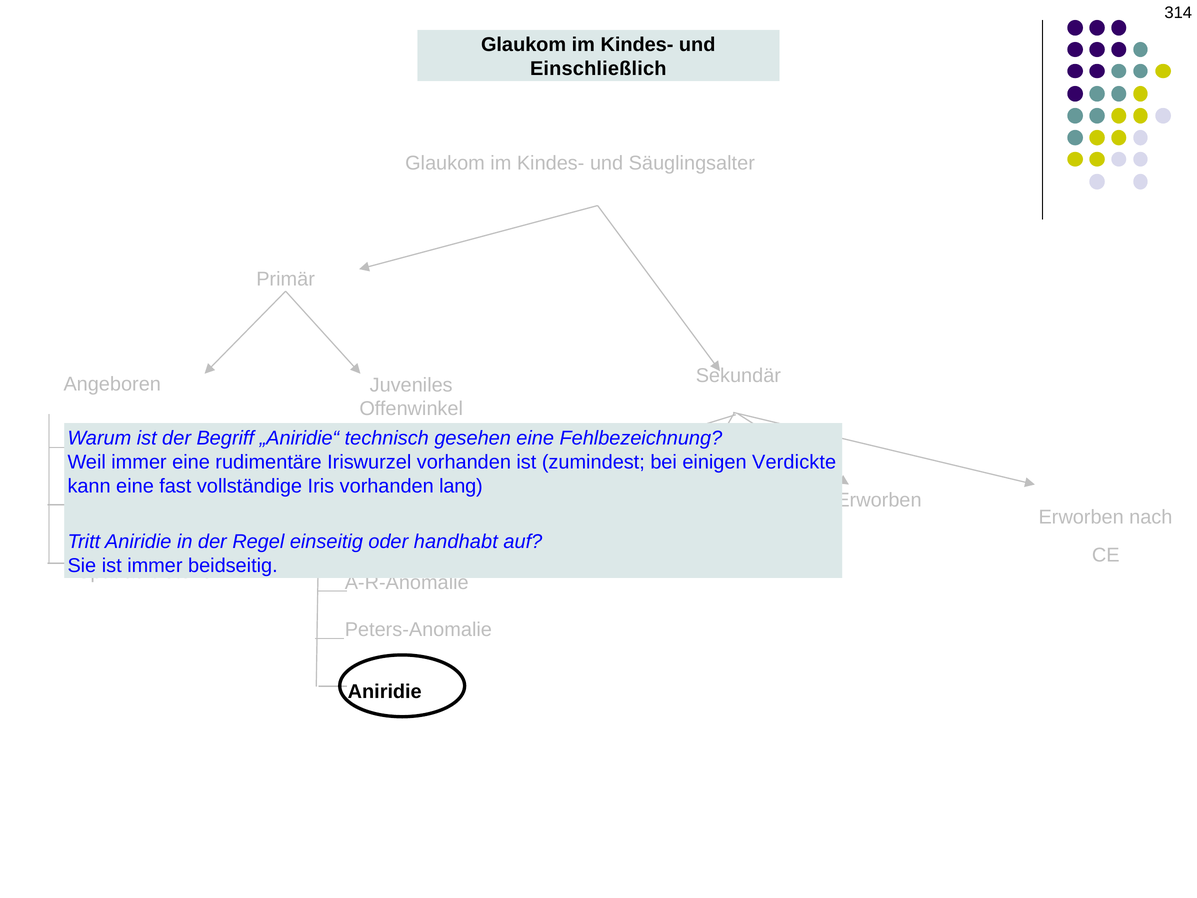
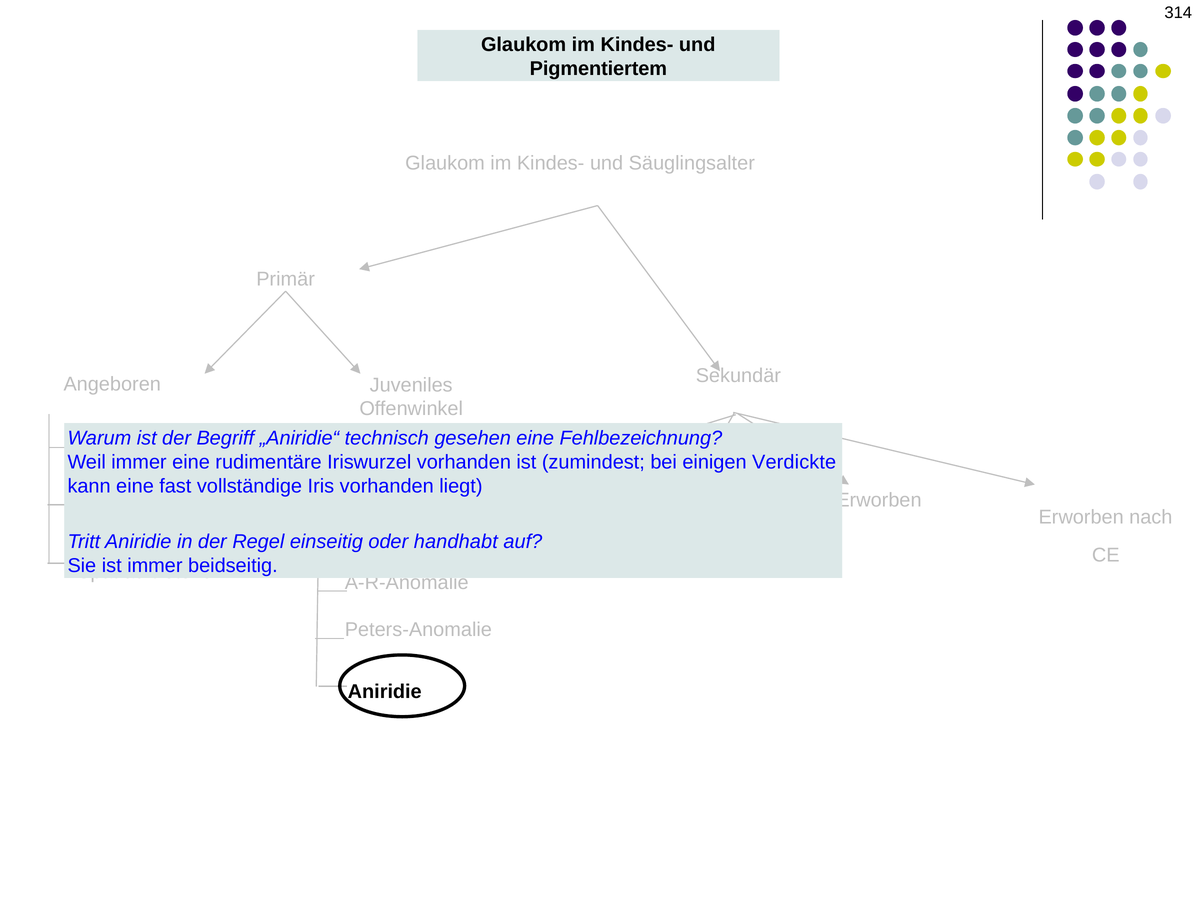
Einschließlich: Einschließlich -> Pigmentiertem (598, 69)
lang: lang -> liegt (461, 486)
